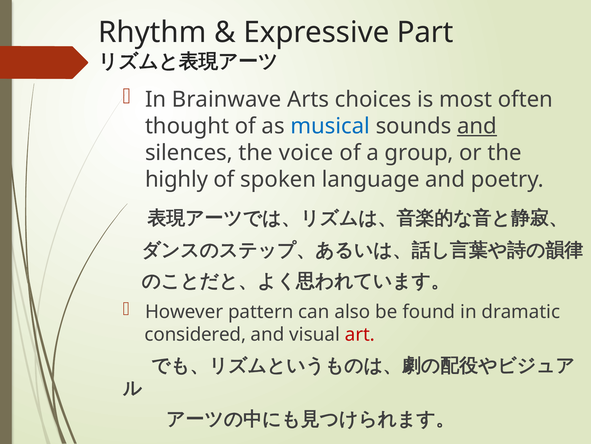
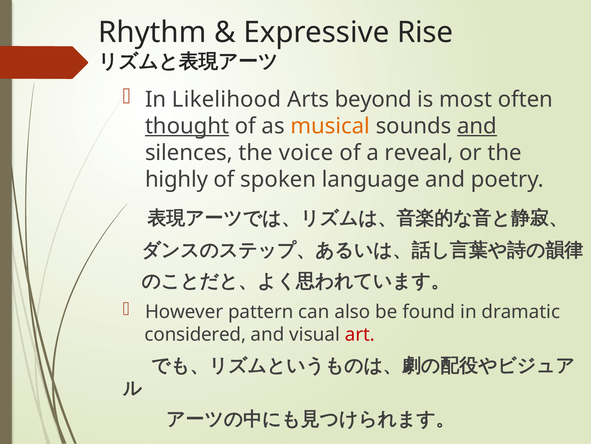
Part: Part -> Rise (425, 32)
Brainwave: Brainwave -> Likelihood (227, 99)
choices: choices -> beyond (373, 99)
thought underline: none -> present (187, 126)
musical colour: blue -> orange (330, 126)
group: group -> reveal (419, 153)
